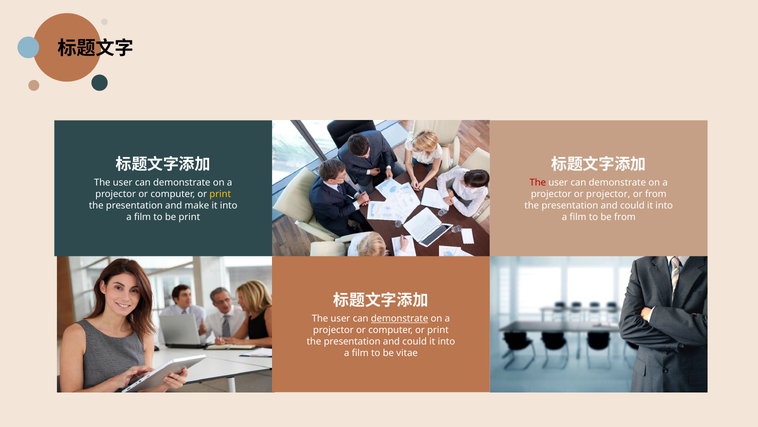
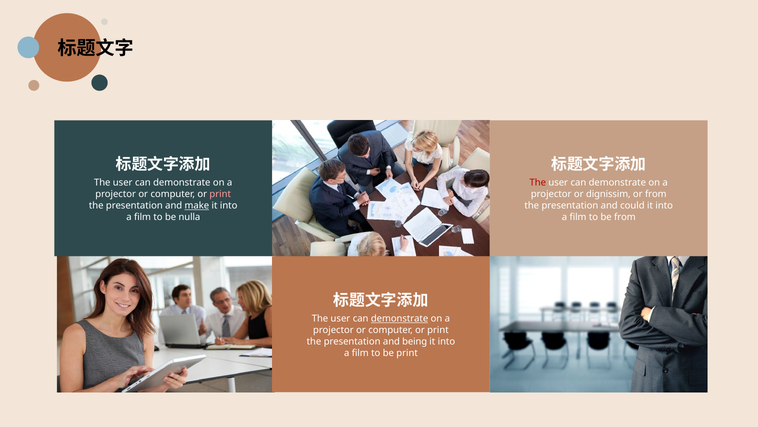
print colour: yellow -> pink (220, 194)
or projector: projector -> dignissim (608, 194)
make underline: none -> present (197, 205)
be print: print -> nulla (189, 217)
could: could -> being (415, 341)
be vitae: vitae -> print (407, 352)
